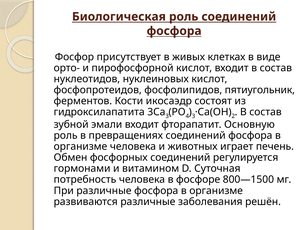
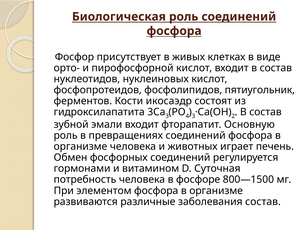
При различные: различные -> элементом (104, 191)
заболевания решён: решён -> состав (263, 202)
